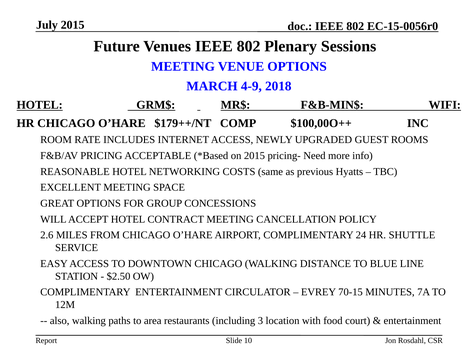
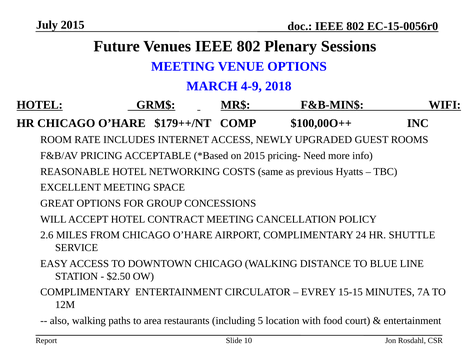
70-15: 70-15 -> 15-15 (351, 293)
3: 3 -> 5 (260, 321)
